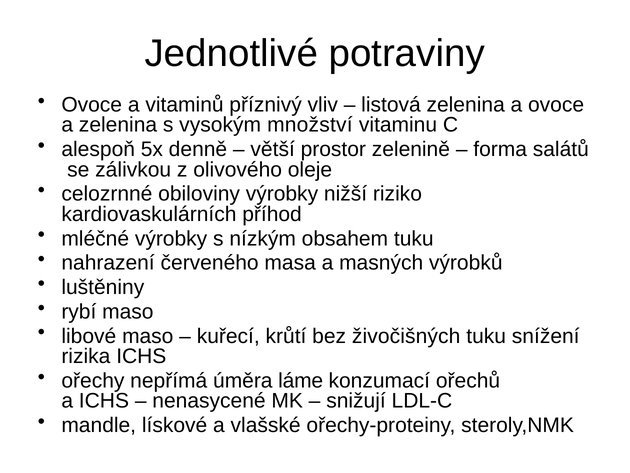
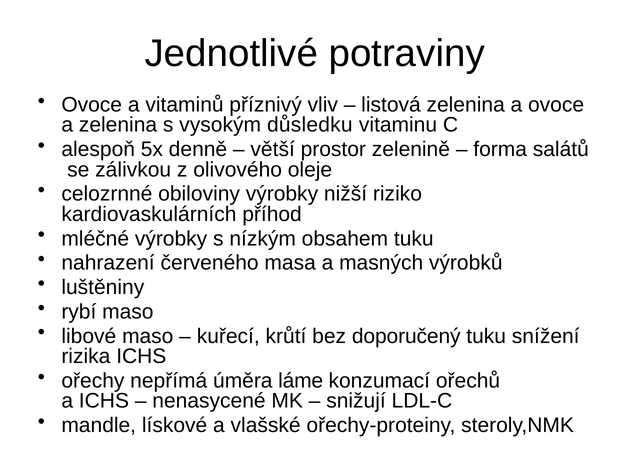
množství: množství -> důsledku (310, 125)
živočišných: živočišných -> doporučený (406, 336)
